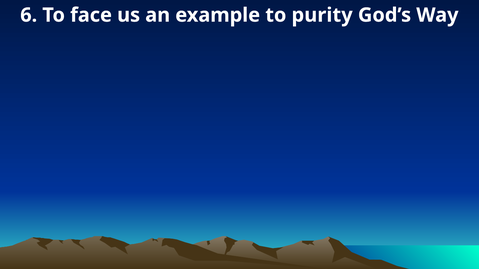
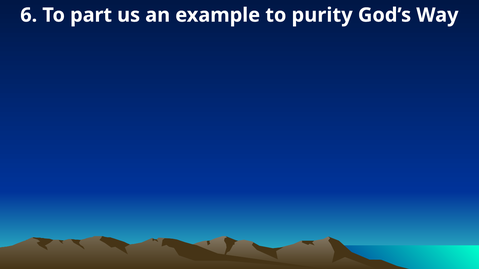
face: face -> part (91, 15)
